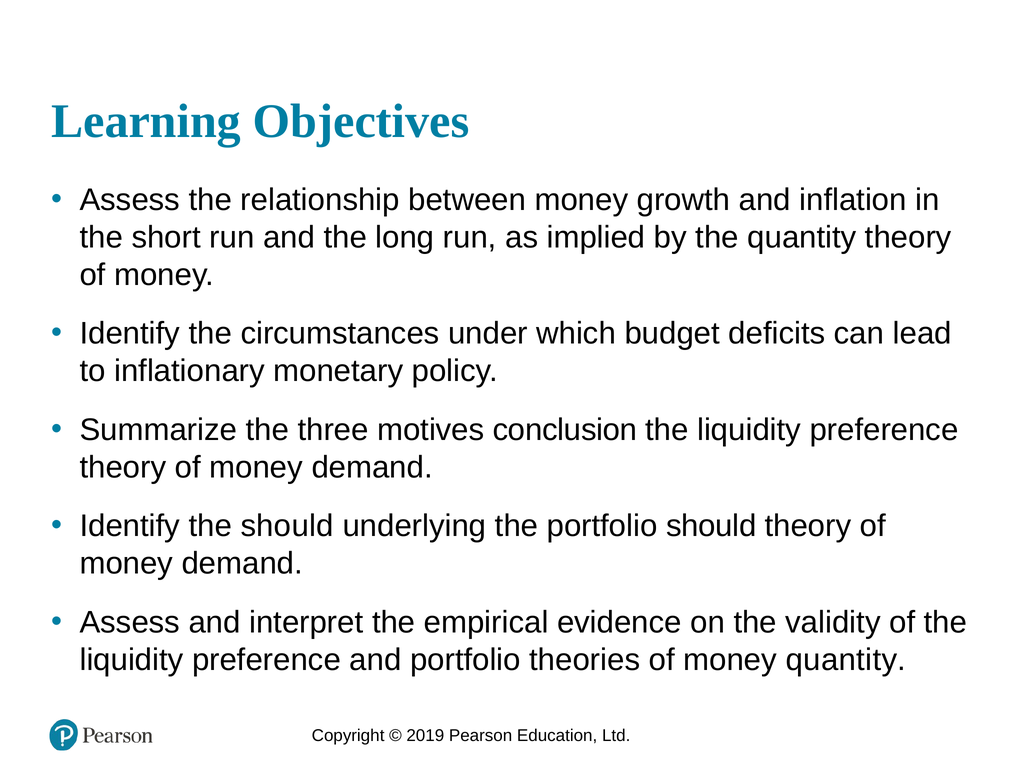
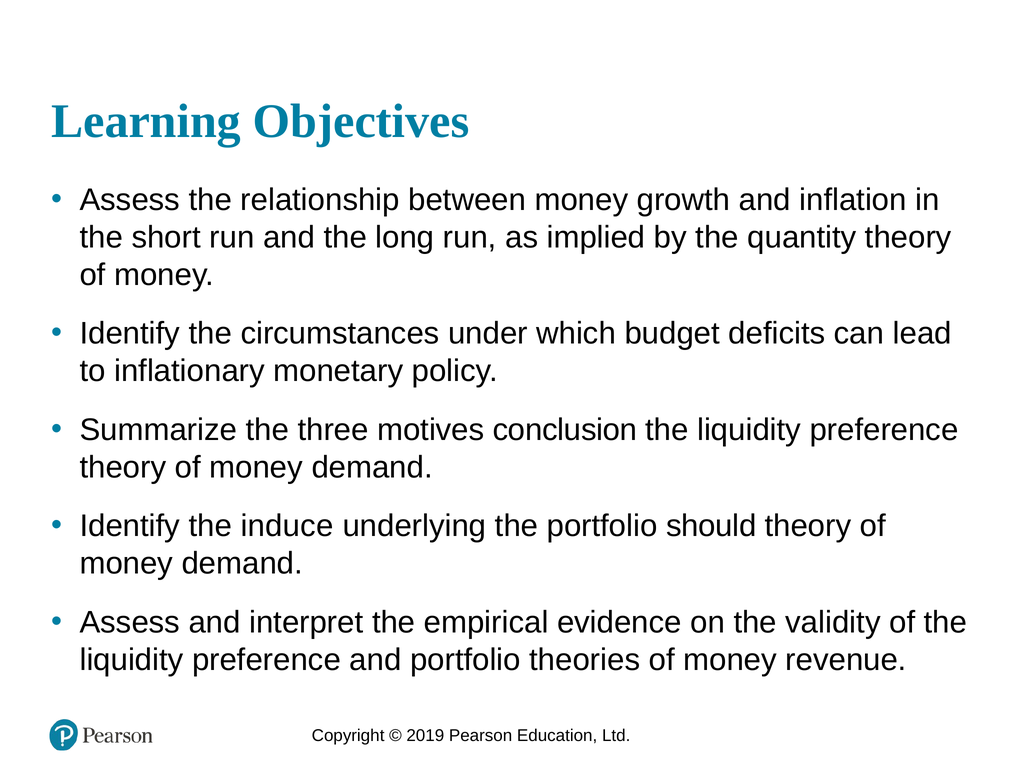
the should: should -> induce (287, 526)
money quantity: quantity -> revenue (846, 660)
